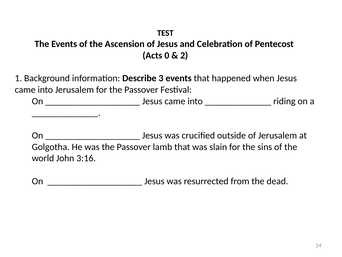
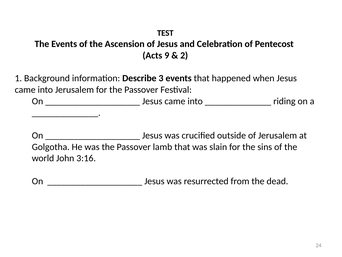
0: 0 -> 9 (167, 55)
